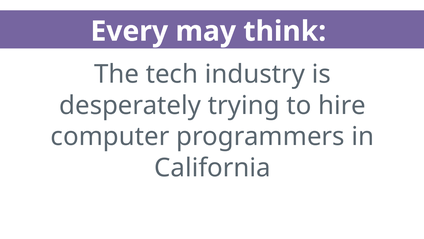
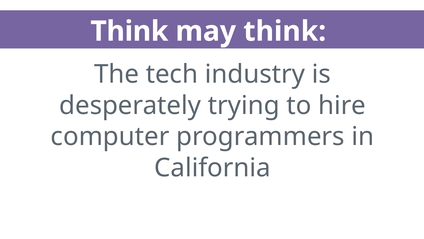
Every: Every -> Think (129, 31)
